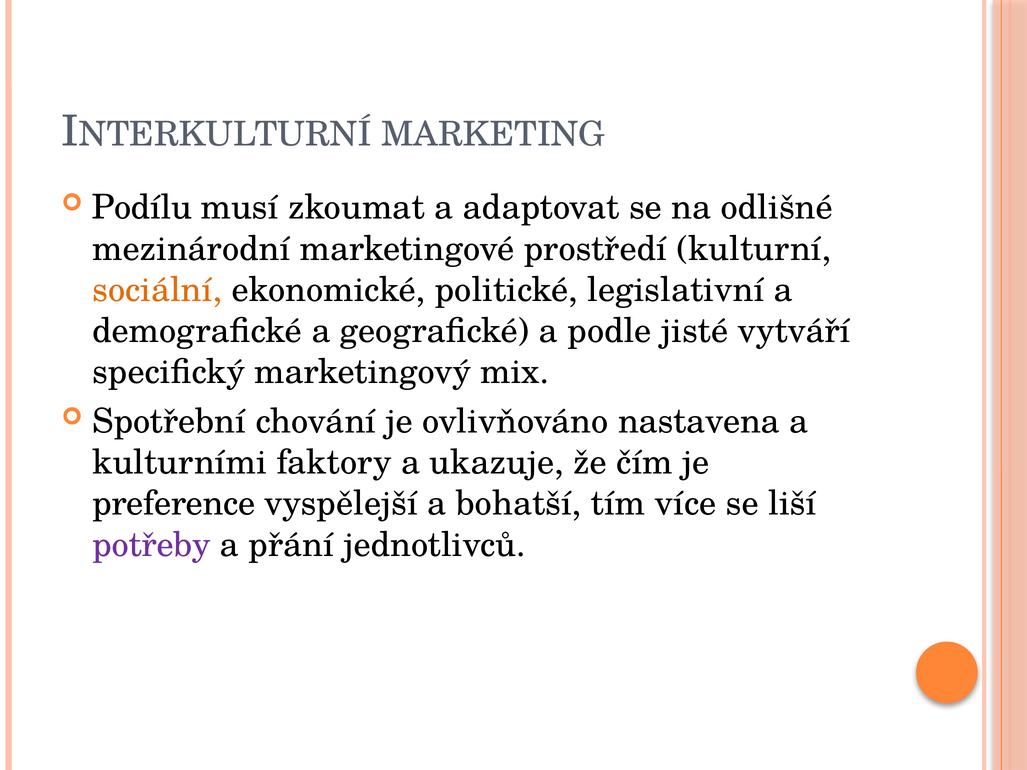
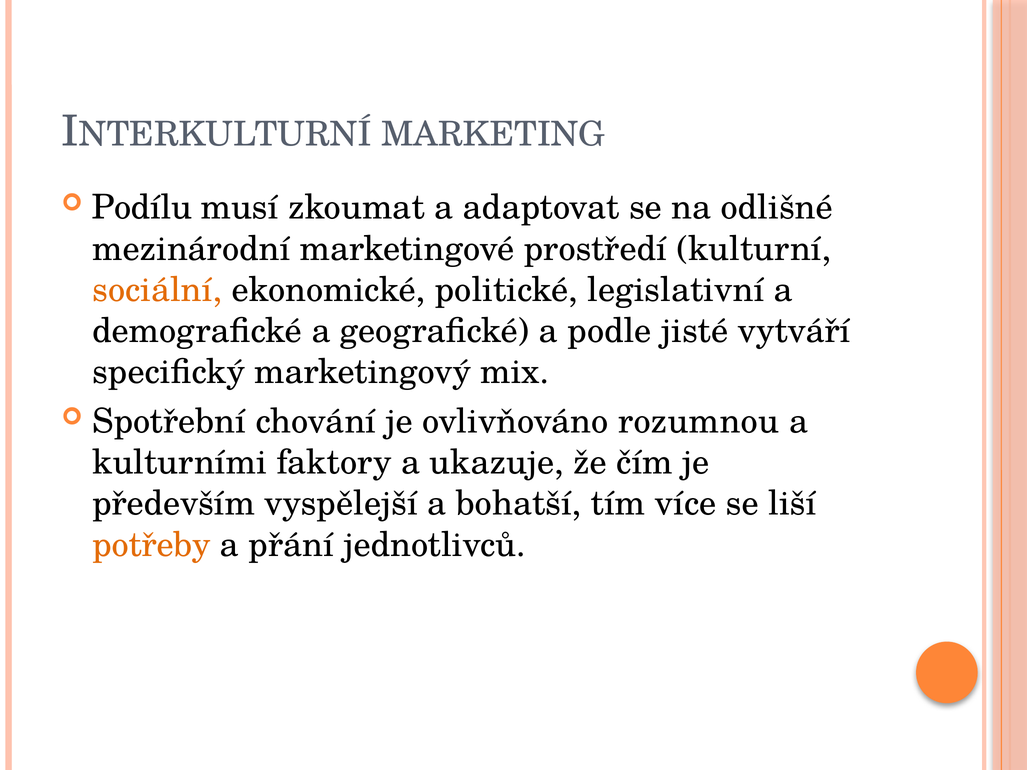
nastavena: nastavena -> rozumnou (699, 422)
preference: preference -> především (174, 504)
potřeby colour: purple -> orange (151, 545)
